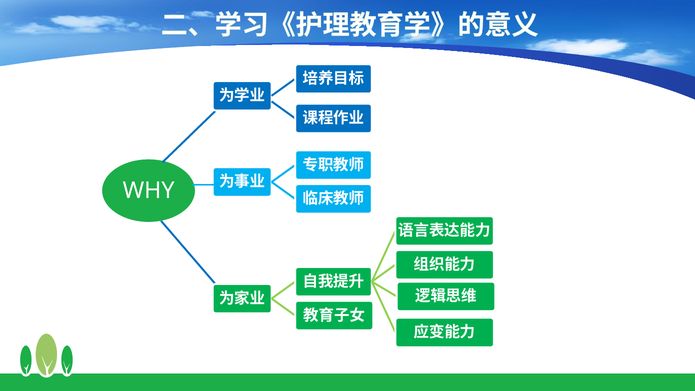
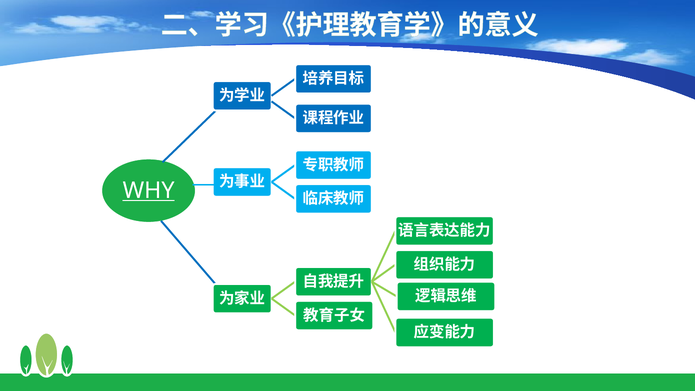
WHY underline: none -> present (149, 190)
